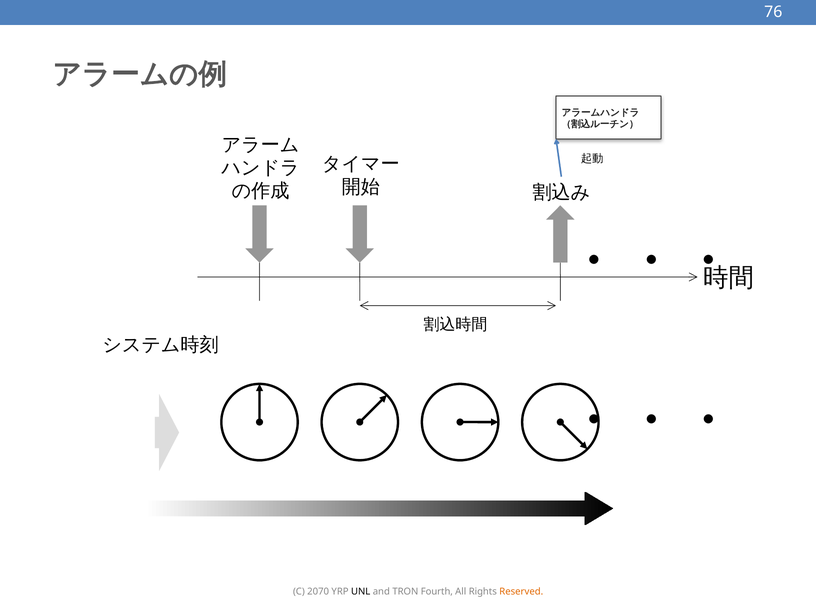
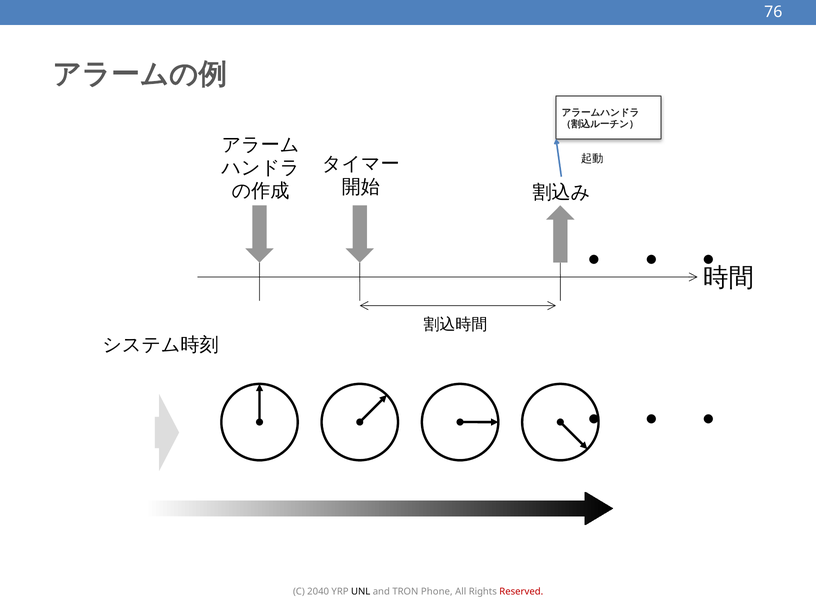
2070: 2070 -> 2040 (318, 592)
Fourth: Fourth -> Phone (437, 592)
Reserved colour: orange -> red (521, 592)
